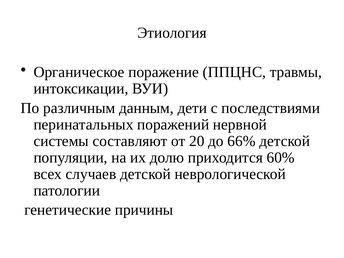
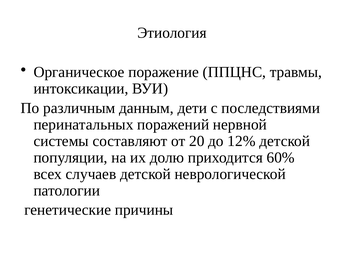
66%: 66% -> 12% (242, 141)
